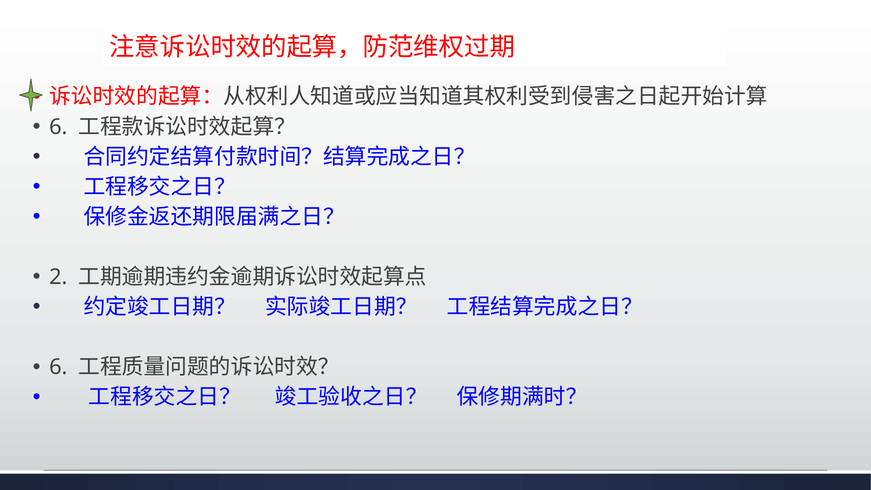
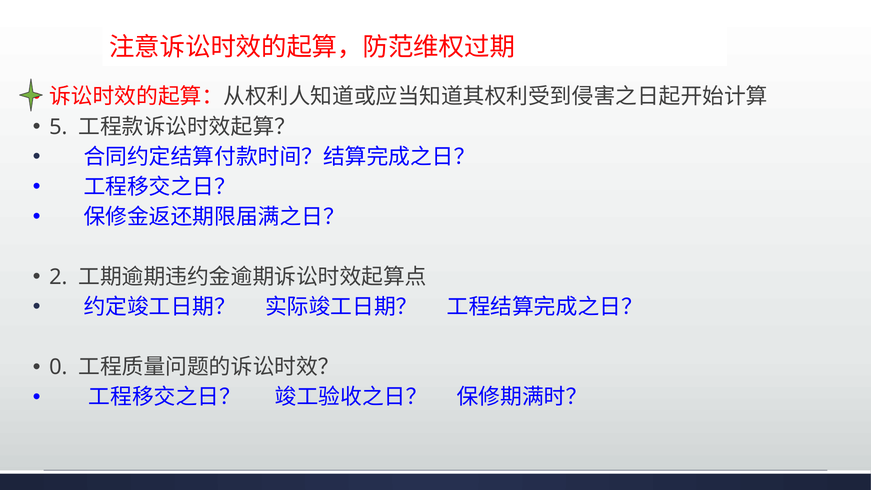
6: 6 -> 5 (58, 127)
6: 6 -> 0 (58, 367)
